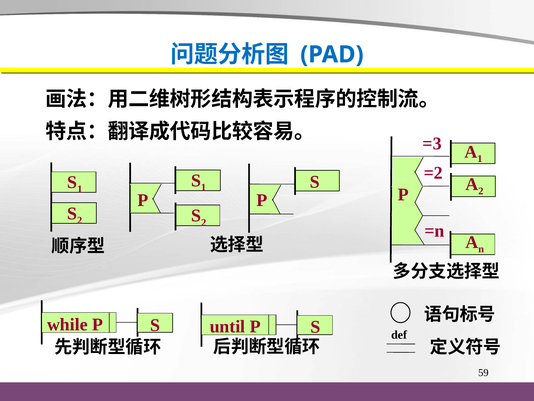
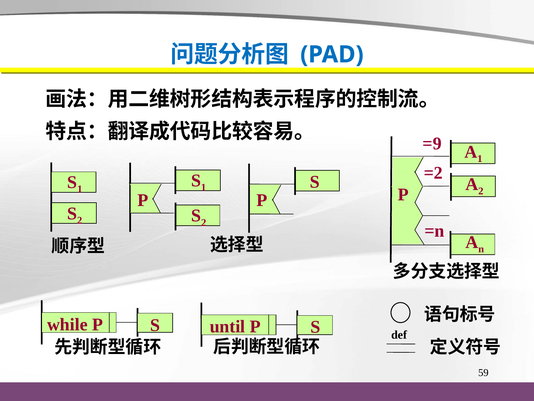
=3: =3 -> =9 (432, 143)
